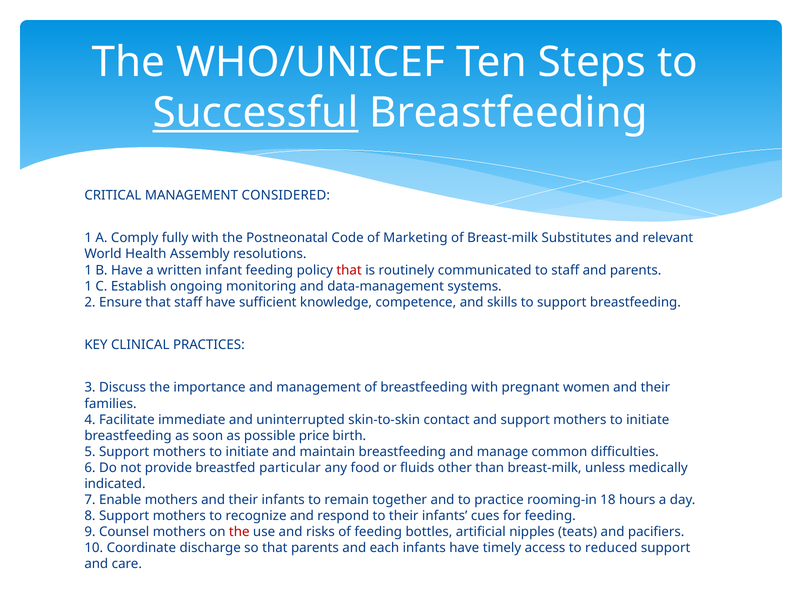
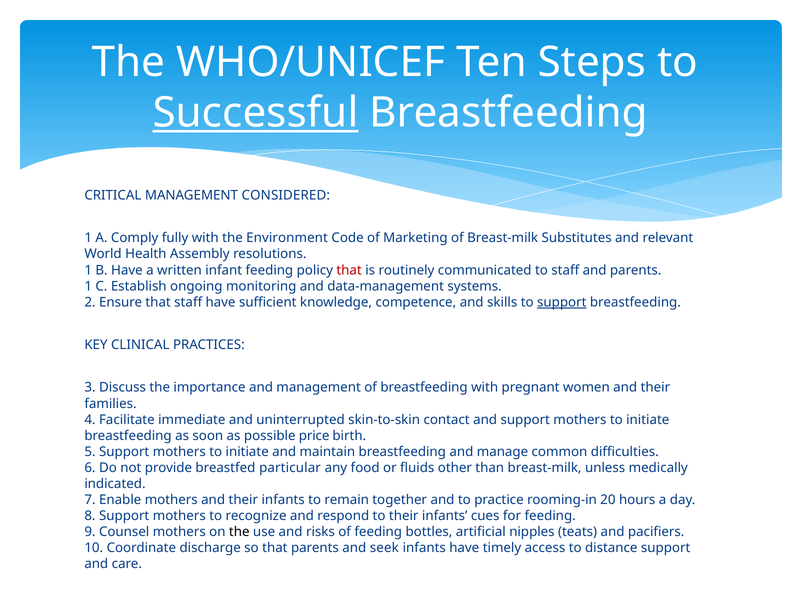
Postneonatal: Postneonatal -> Environment (287, 238)
support underline: none -> present (562, 302)
18: 18 -> 20 (608, 500)
the colour: red -> black (239, 532)
each: each -> seek (384, 548)
reduced: reduced -> distance (611, 548)
